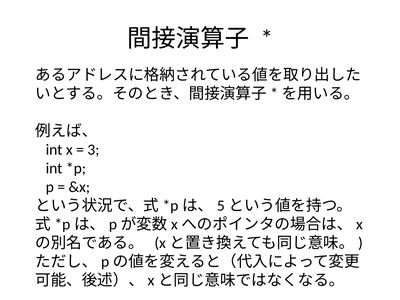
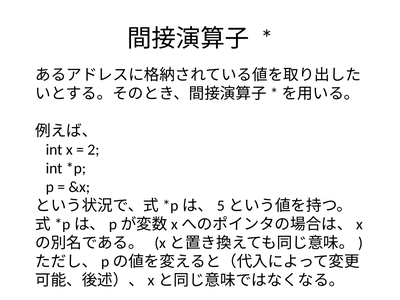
3: 3 -> 2 (93, 150)
